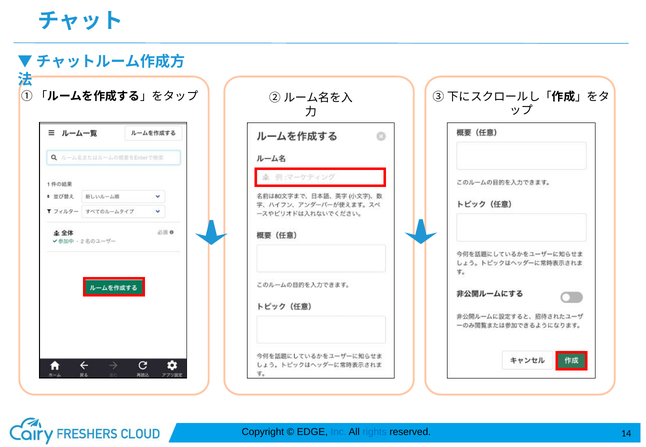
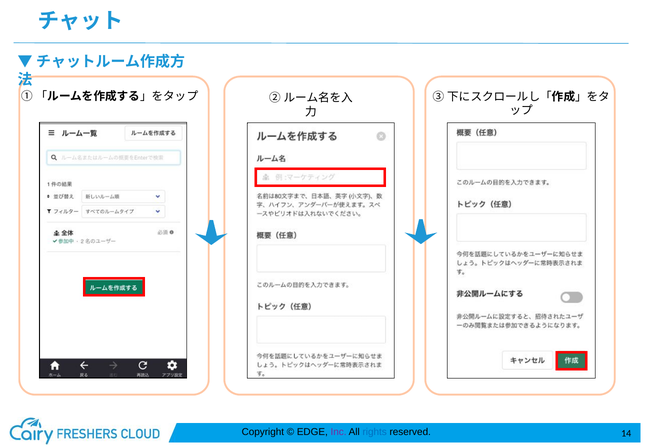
Inc colour: blue -> purple (339, 432)
